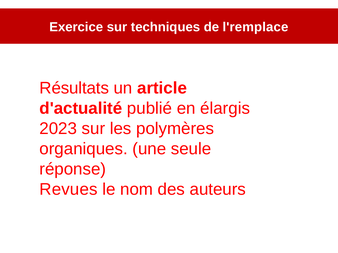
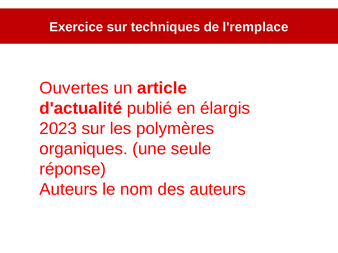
Résultats: Résultats -> Ouvertes (74, 88)
Revues: Revues -> Auteurs (69, 190)
